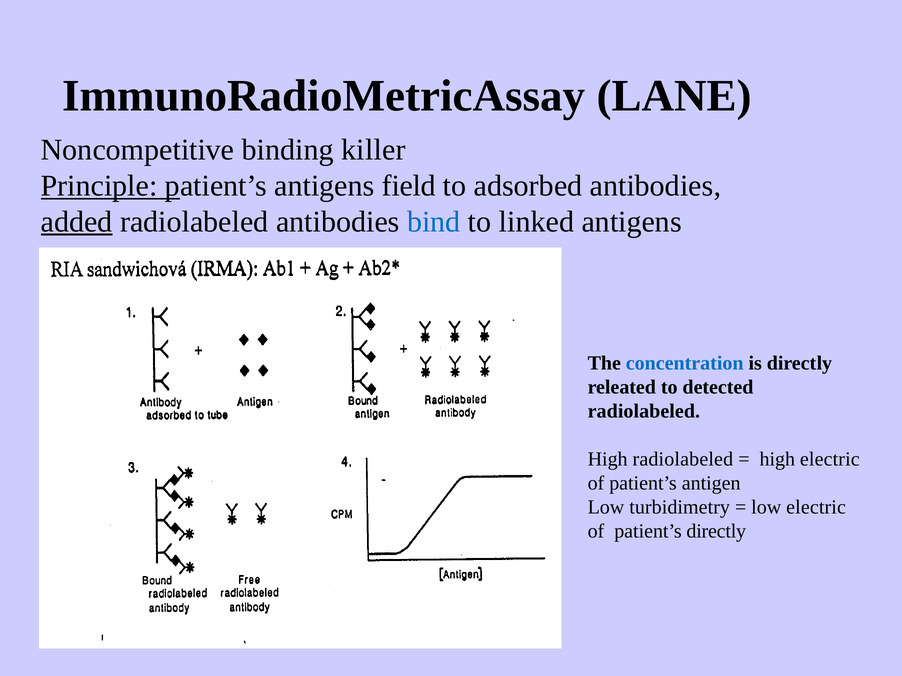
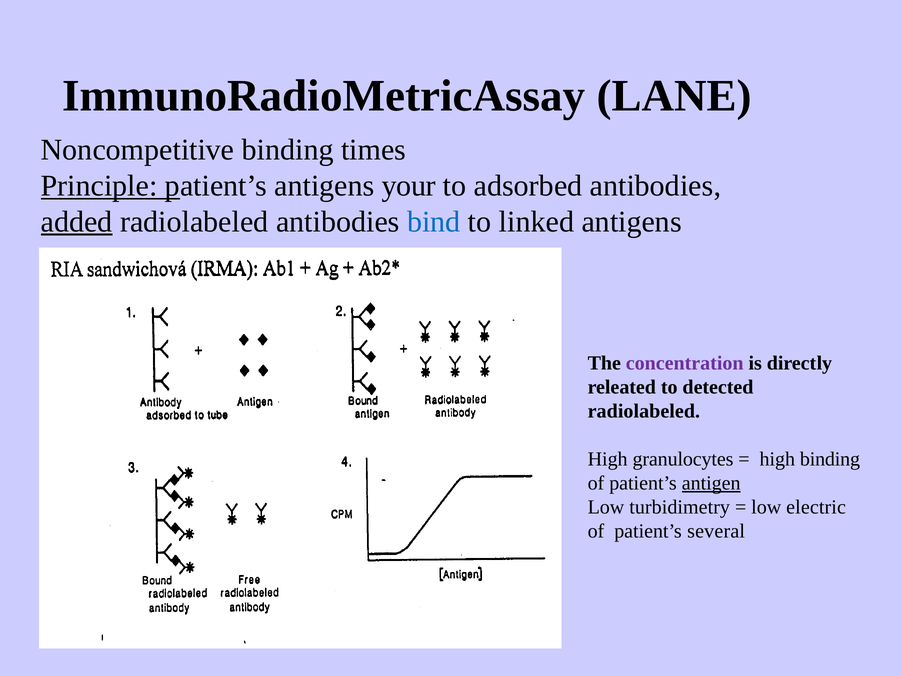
killer: killer -> times (374, 150)
field: field -> your (409, 186)
concentration colour: blue -> purple (685, 363)
High radiolabeled: radiolabeled -> granulocytes (683, 459)
high electric: electric -> binding (830, 459)
antigen underline: none -> present (711, 483)
patient’s directly: directly -> several (716, 532)
